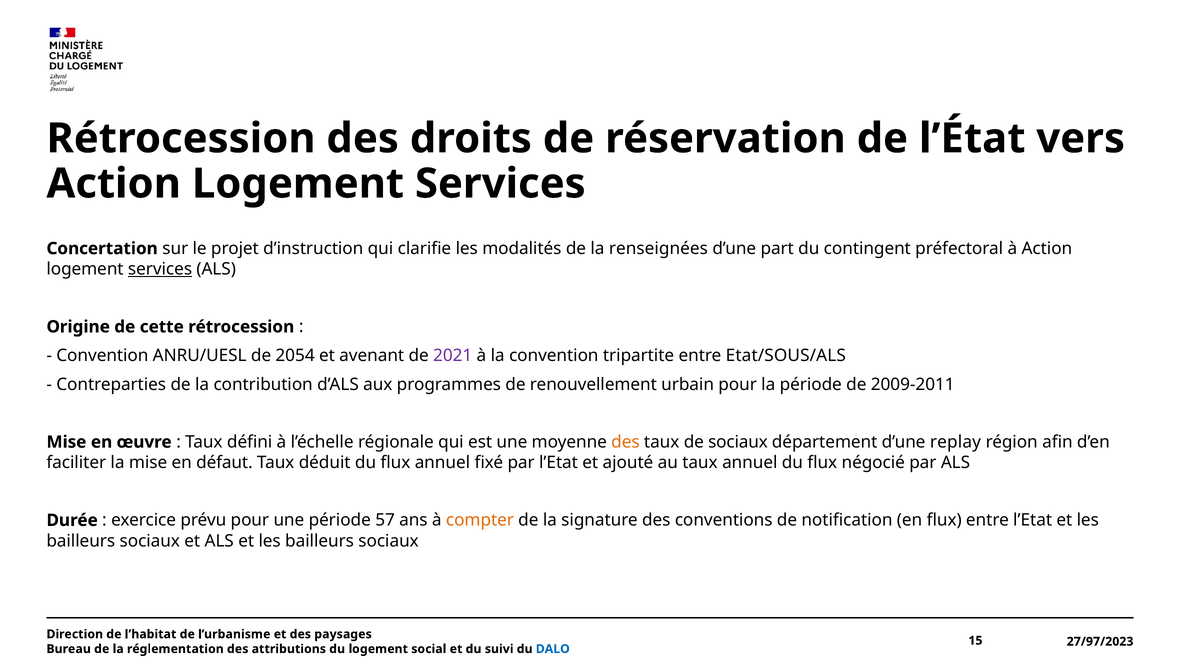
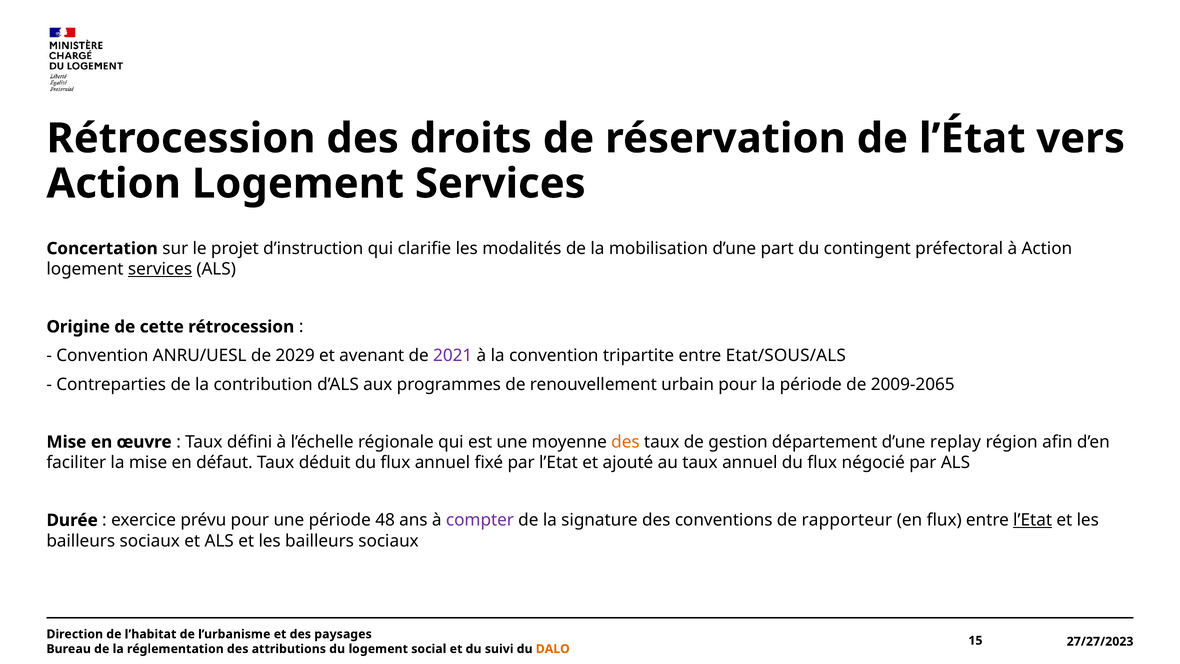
renseignées: renseignées -> mobilisation (658, 248)
2054: 2054 -> 2029 (295, 355)
2009-2011: 2009-2011 -> 2009-2065 (913, 384)
de sociaux: sociaux -> gestion (738, 442)
57: 57 -> 48 (385, 520)
compter colour: orange -> purple (480, 520)
notification: notification -> rapporteur (847, 520)
l’Etat underline: none -> present (1033, 520)
27/97/2023: 27/97/2023 -> 27/27/2023 (1100, 641)
DALO colour: blue -> orange (553, 649)
